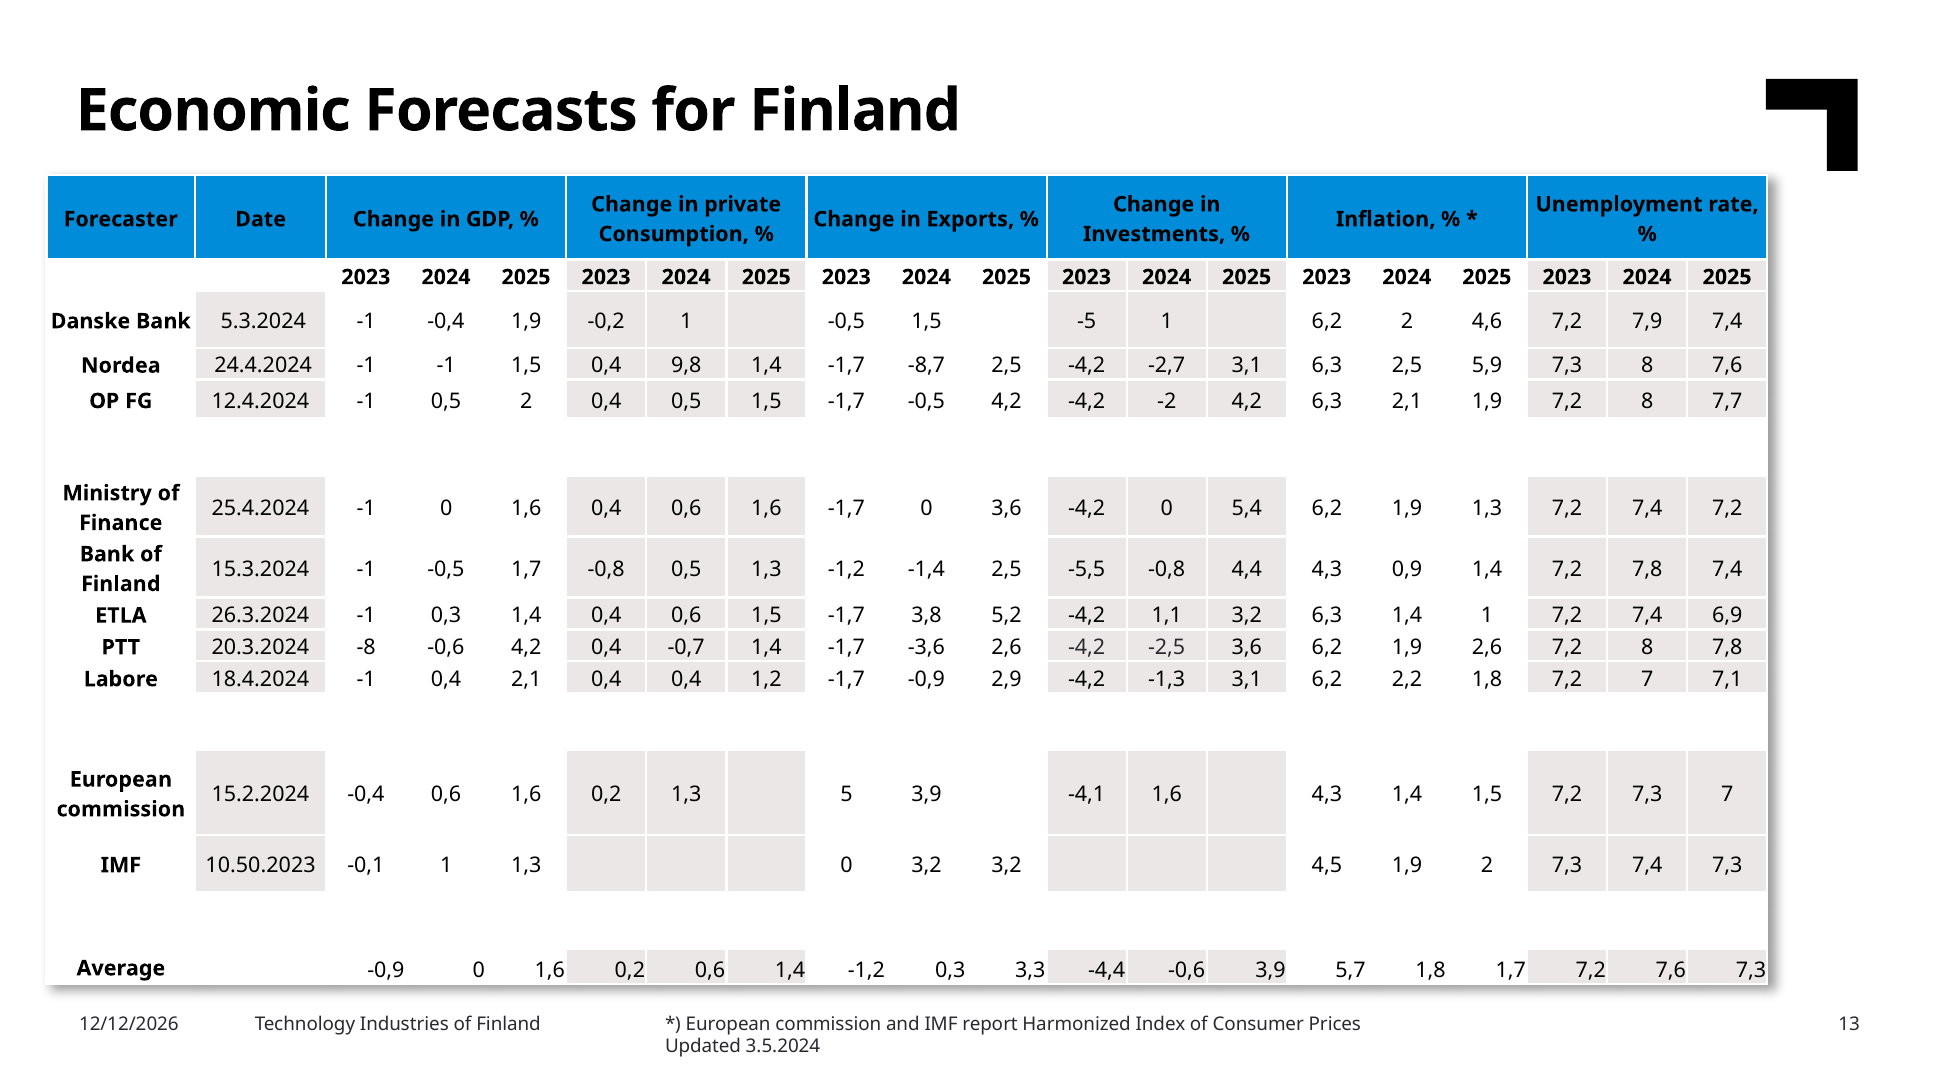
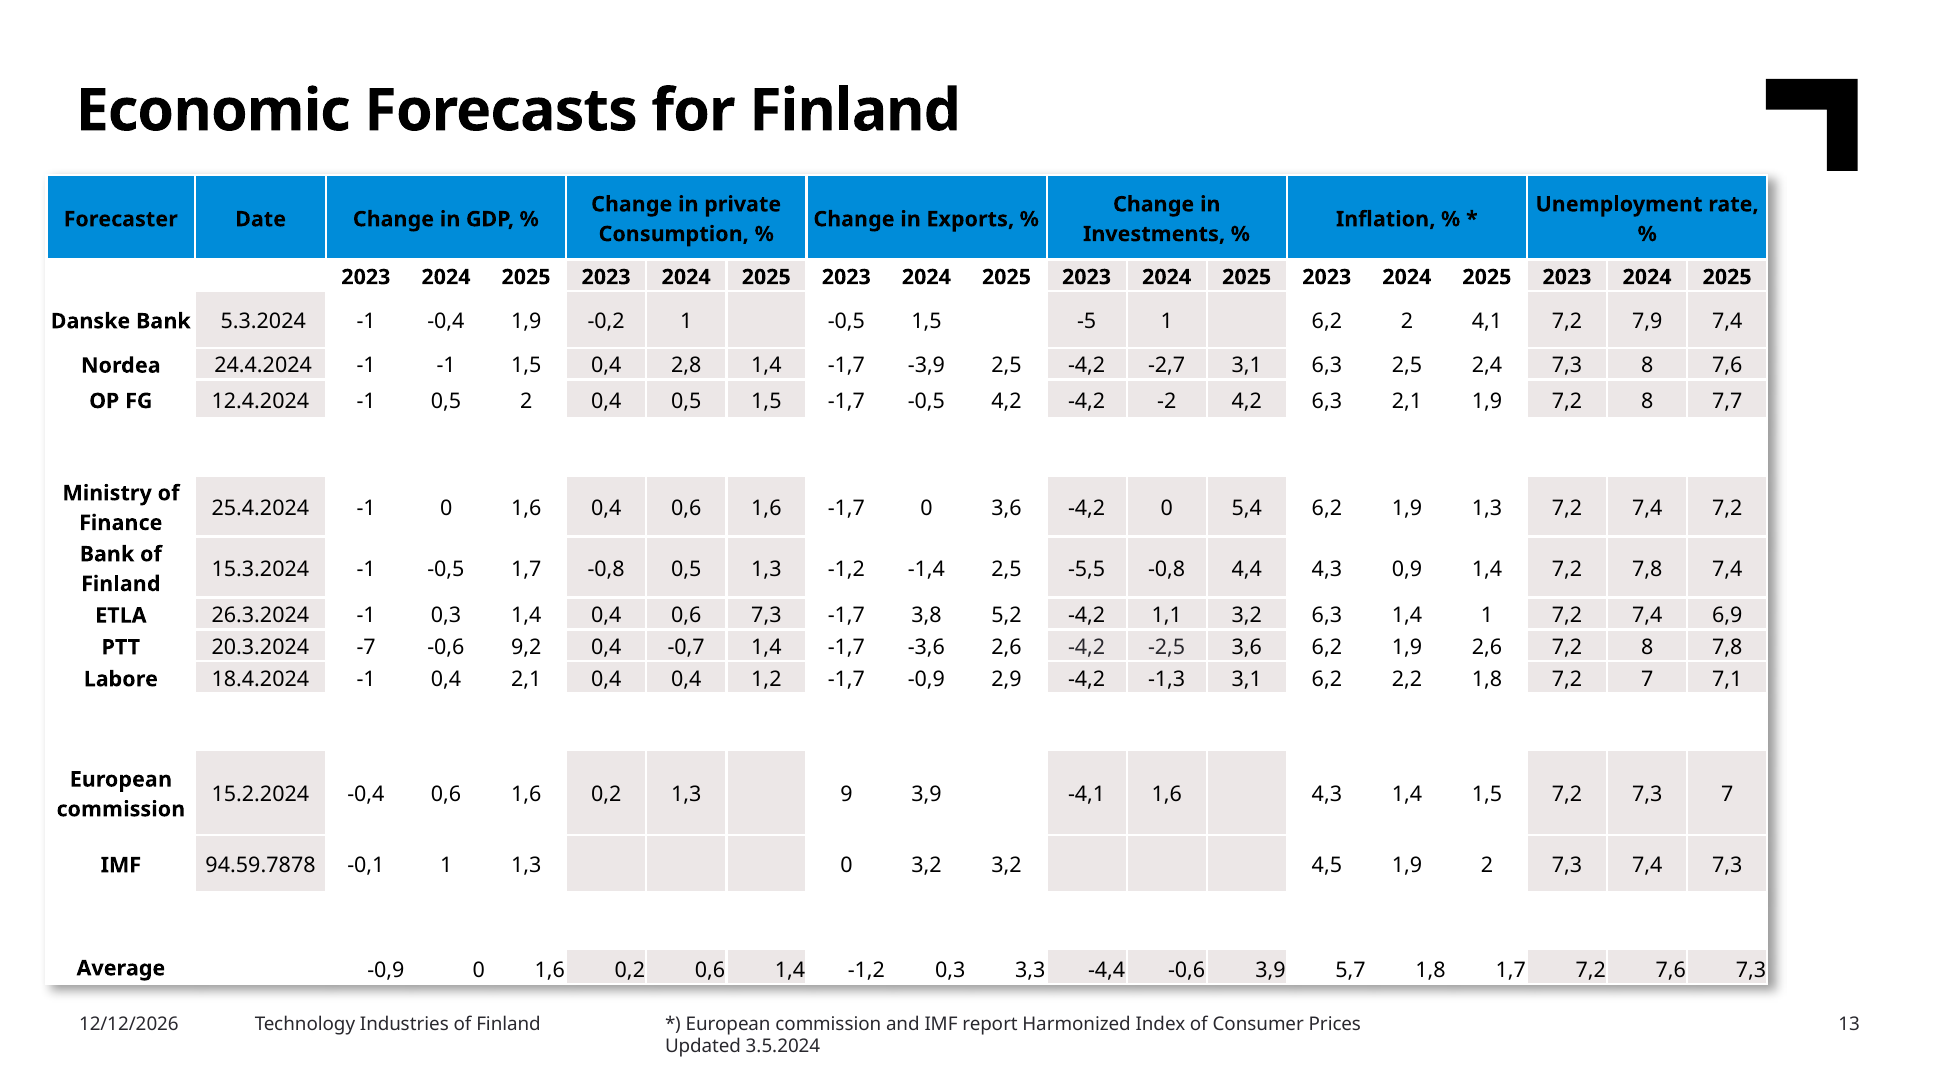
4,6: 4,6 -> 4,1 (1487, 321)
9,8: 9,8 -> 2,8 (686, 365)
-8,7: -8,7 -> -3,9 (926, 365)
5,9: 5,9 -> 2,4 (1487, 365)
0,6 1,5: 1,5 -> 7,3 (766, 615)
-8: -8 -> -7 (366, 647)
-0,6 4,2: 4,2 -> 9,2 (526, 647)
5: 5 -> 9 (847, 794)
10.50.2023: 10.50.2023 -> 94.59.7878 (261, 865)
